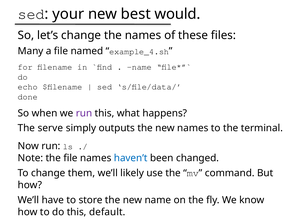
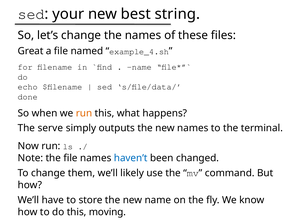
would: would -> string (177, 14)
Many: Many -> Great (31, 51)
run colour: purple -> orange (84, 113)
default: default -> moving (107, 212)
